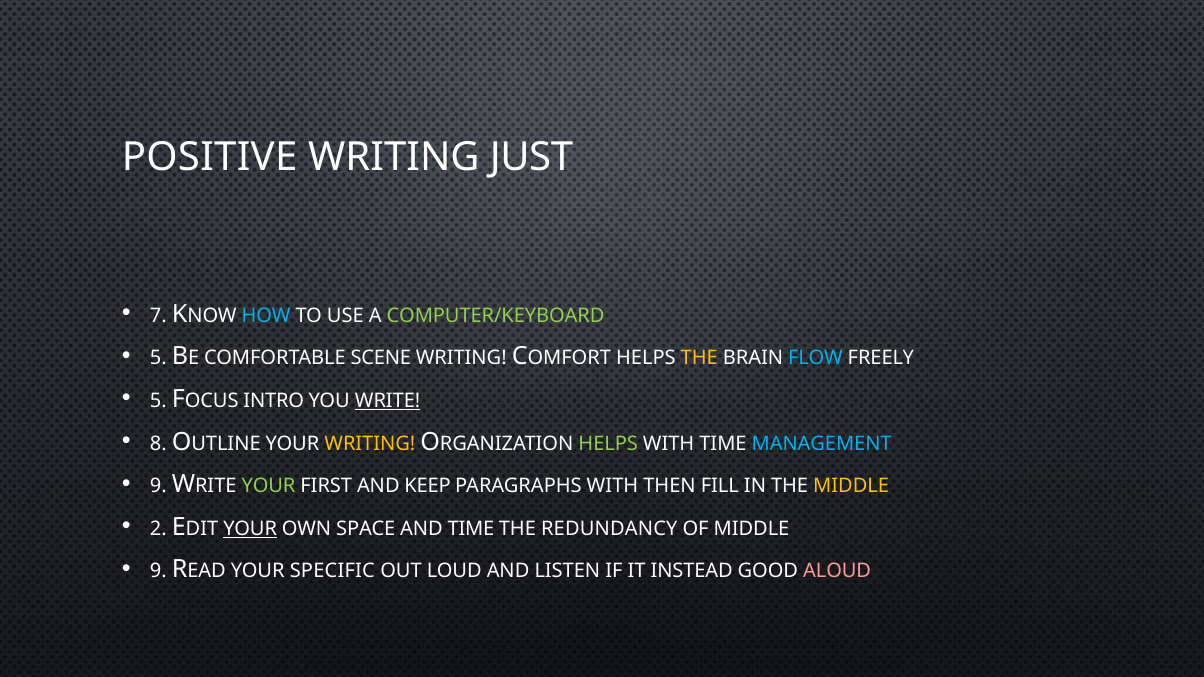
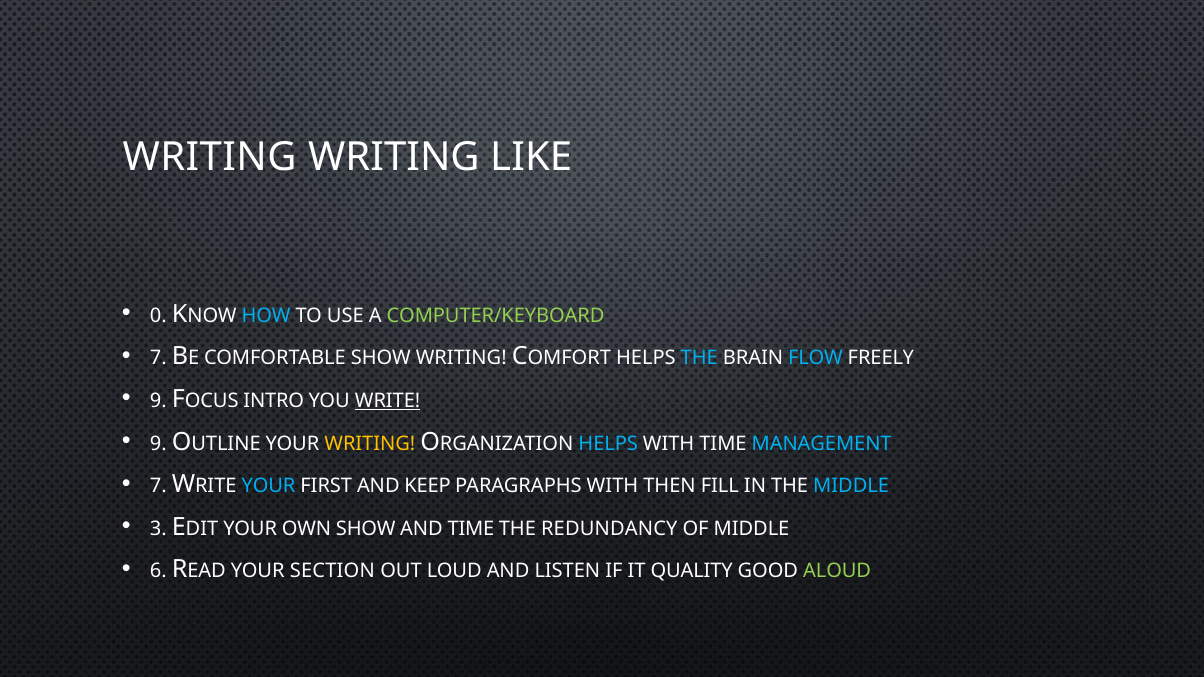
POSITIVE: POSITIVE -> WRITING (210, 157)
JUST: JUST -> LIKE (531, 157)
7: 7 -> 0 (158, 316)
5: 5 -> 7 (158, 358)
COMFORTABLE SCENE: SCENE -> SHOW (381, 358)
THE colour: yellow -> light blue (699, 358)
5: 5 -> 9 (158, 401)
8: 8 -> 9 (158, 444)
HELPS colour: light green -> light blue (608, 444)
9: 9 -> 7 (158, 486)
YOUR colour: light green -> light blue (268, 486)
MIDDLE colour: yellow -> light blue (851, 486)
2: 2 -> 3 (158, 529)
YOUR underline: present -> none (250, 529)
OWN SPACE: SPACE -> SHOW (366, 529)
9: 9 -> 6 (158, 572)
SPECIFIC: SPECIFIC -> SECTION (332, 572)
INSTEAD: INSTEAD -> QUALITY (692, 572)
ALOUD colour: pink -> light green (837, 572)
